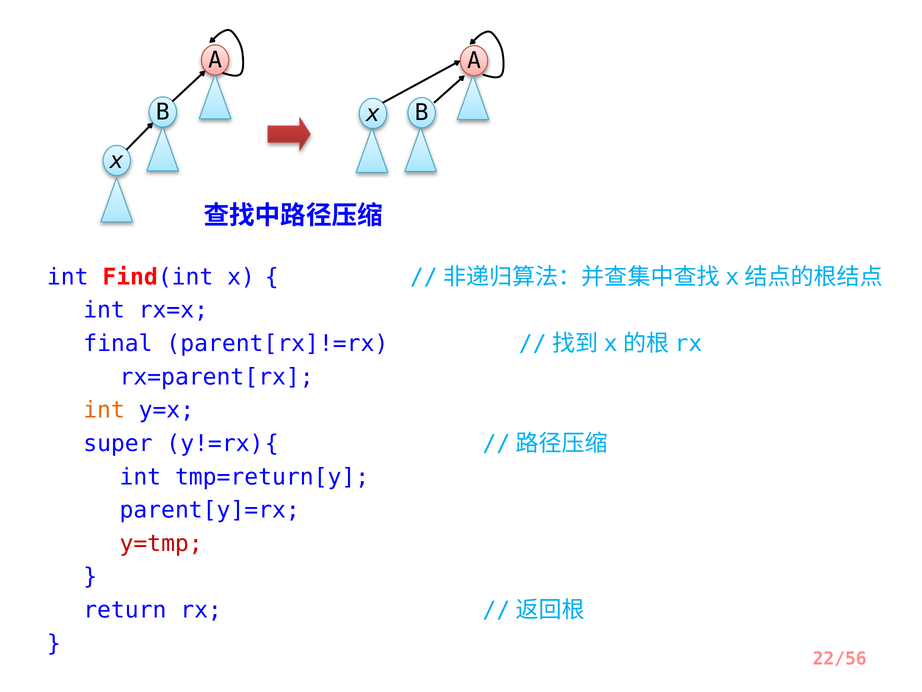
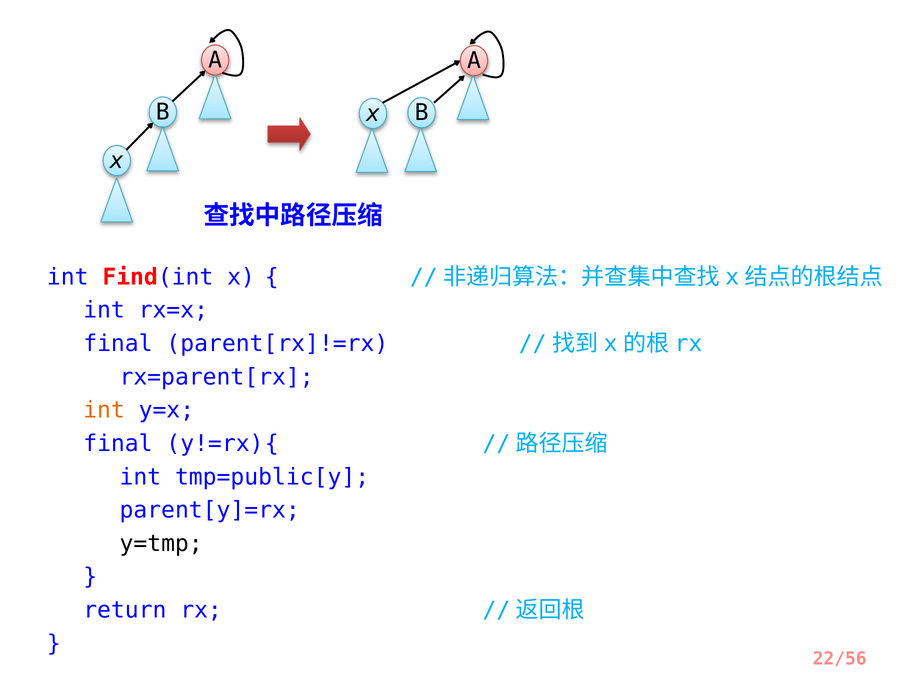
super: super -> final (118, 443)
tmp=return[y: tmp=return[y -> tmp=public[y (272, 477)
y=tmp colour: red -> black (161, 543)
